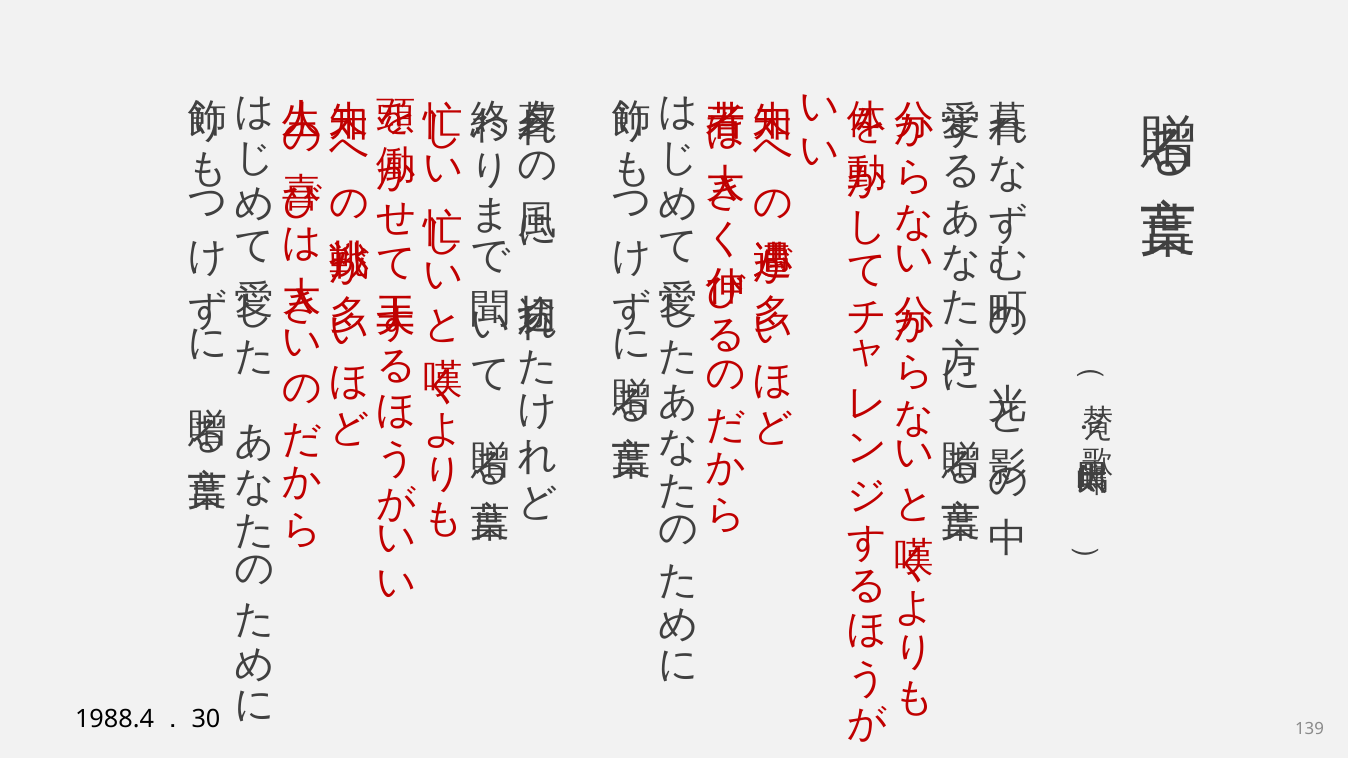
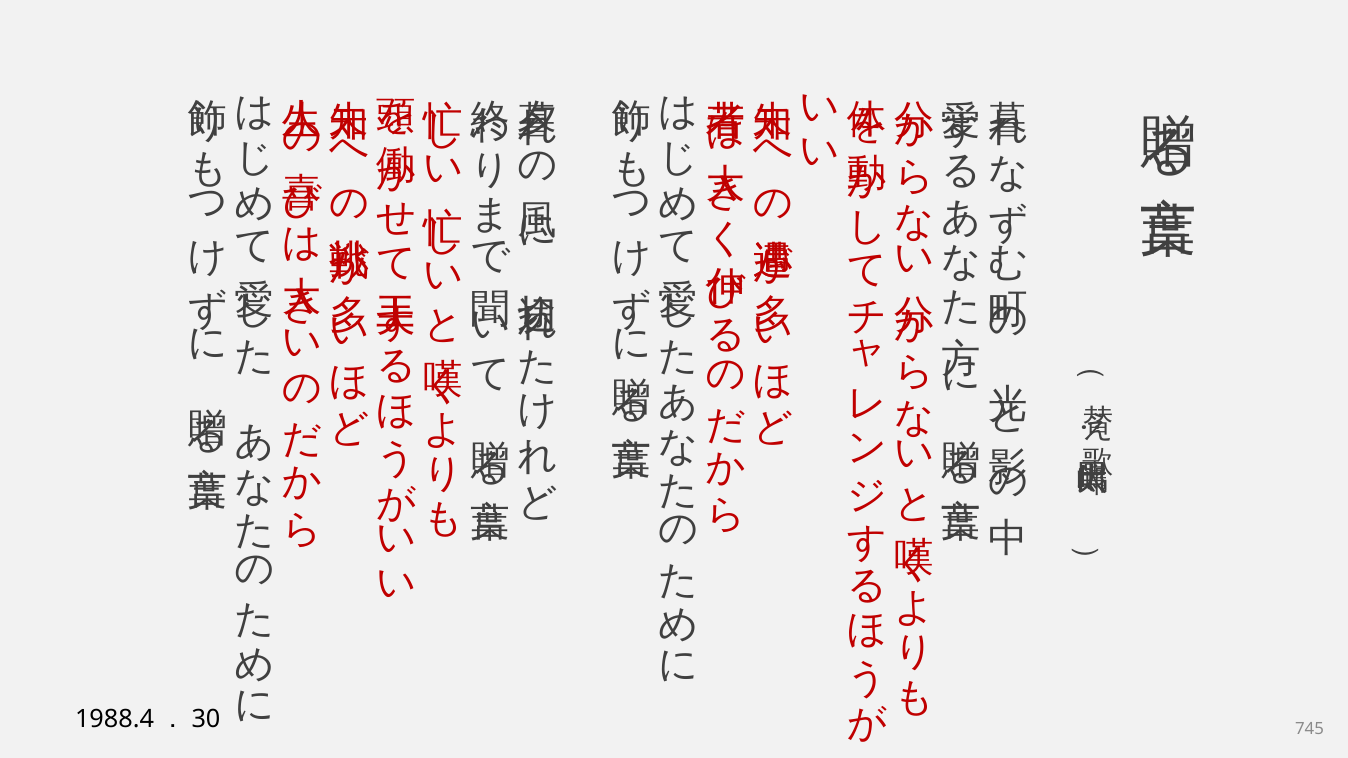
139: 139 -> 745 (1310, 729)
